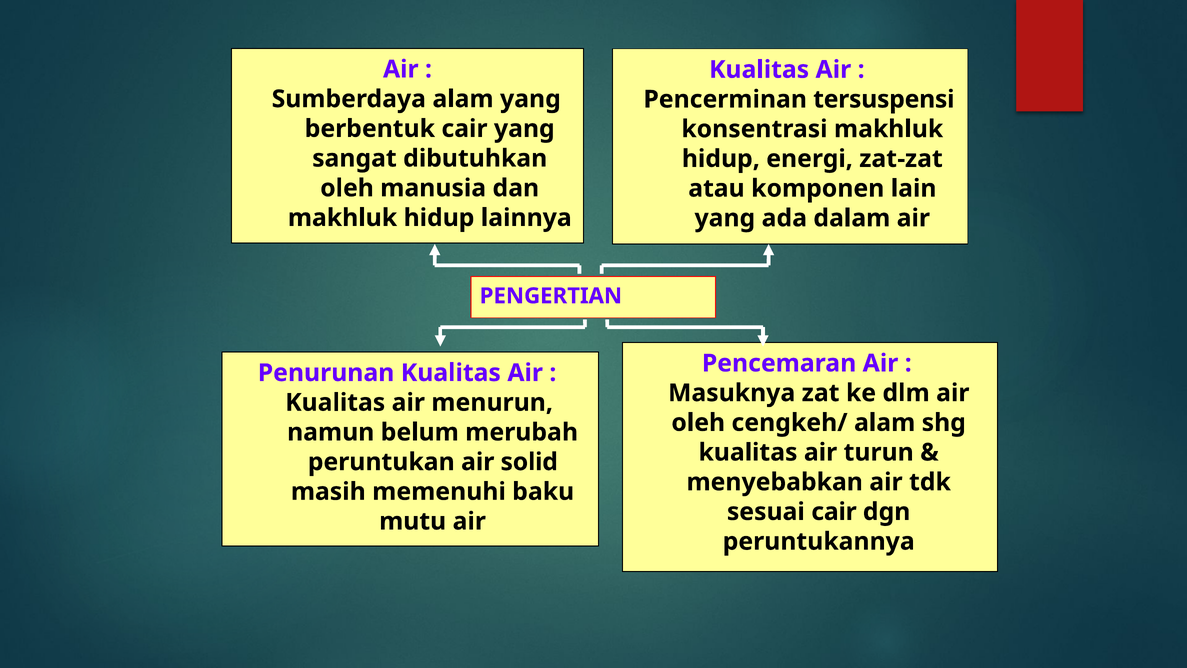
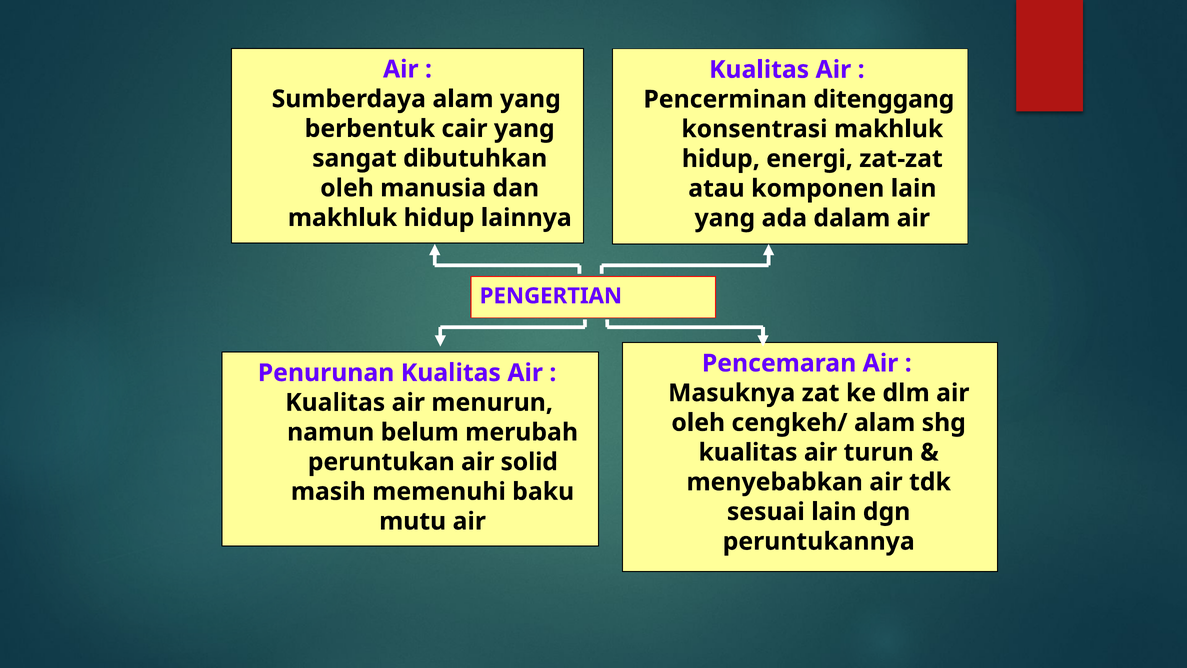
tersuspensi: tersuspensi -> ditenggang (884, 99)
sesuai cair: cair -> lain (834, 512)
